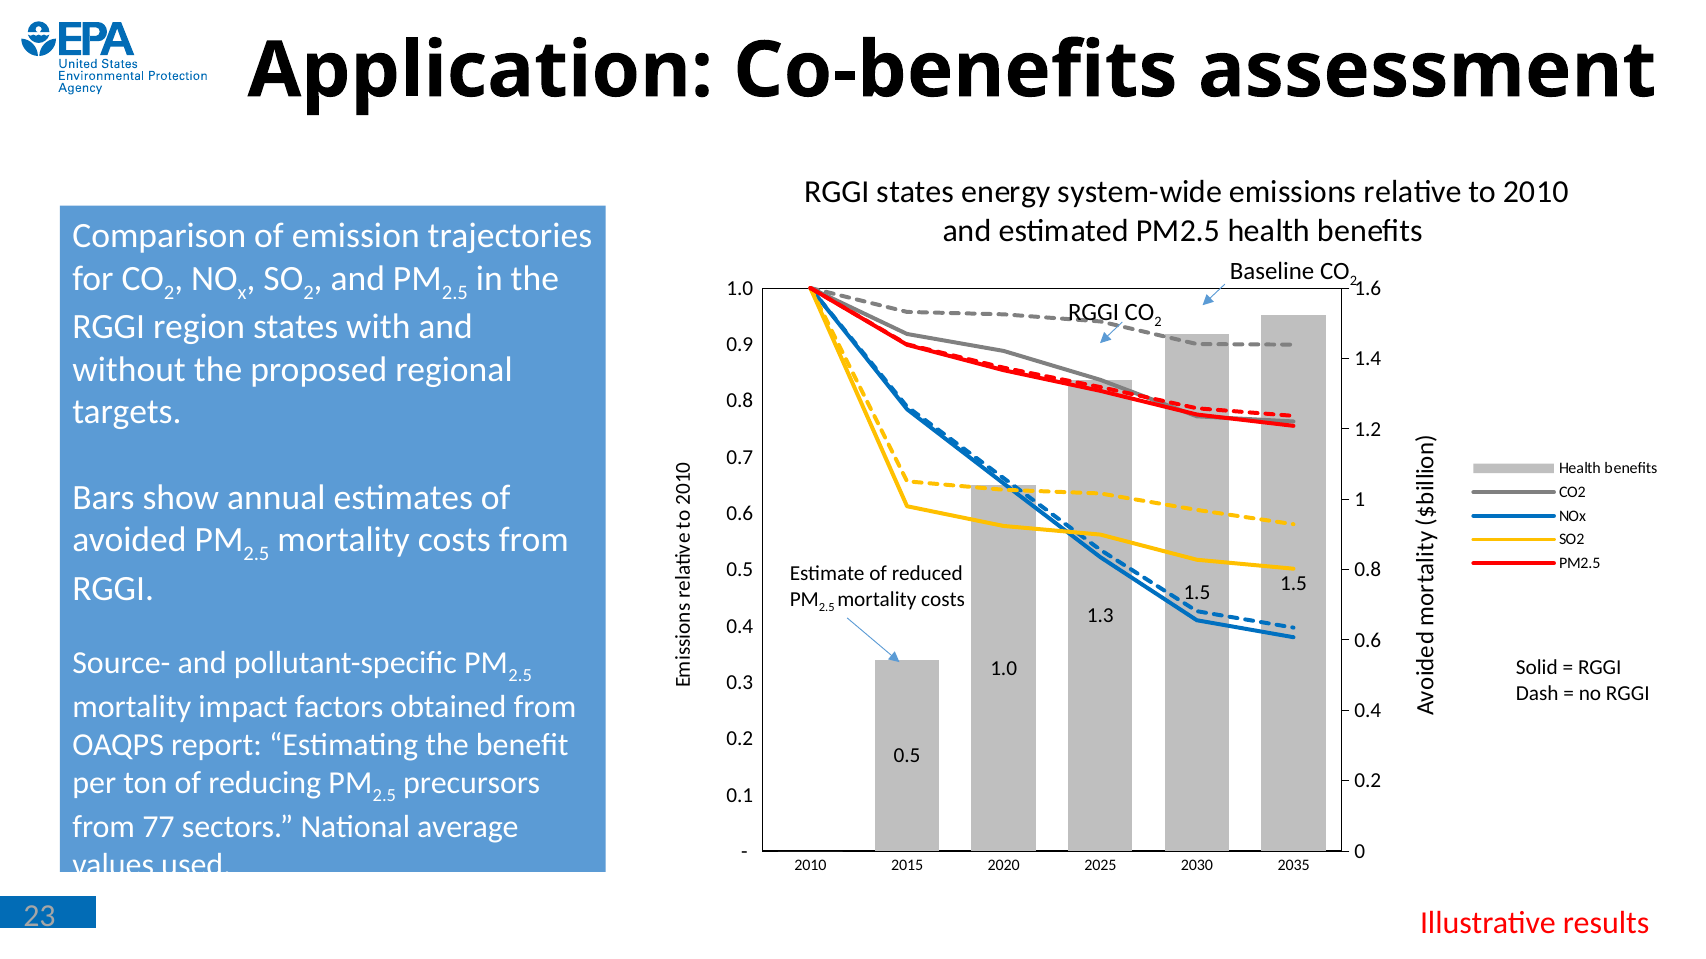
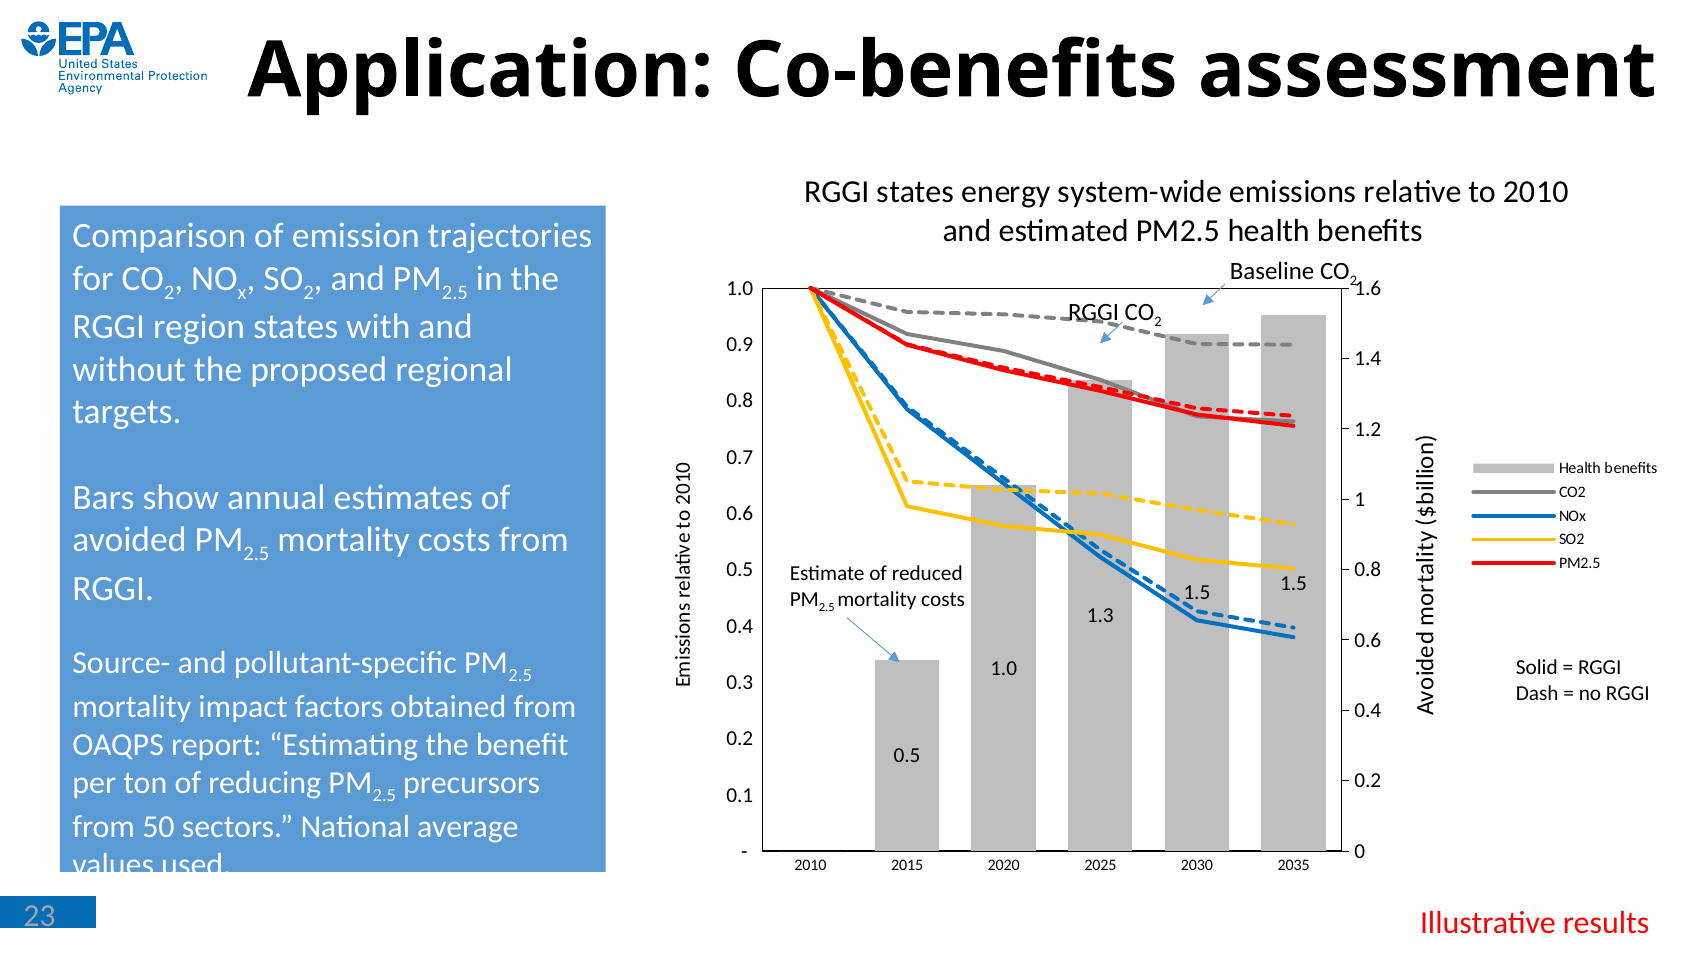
77: 77 -> 50 (158, 827)
